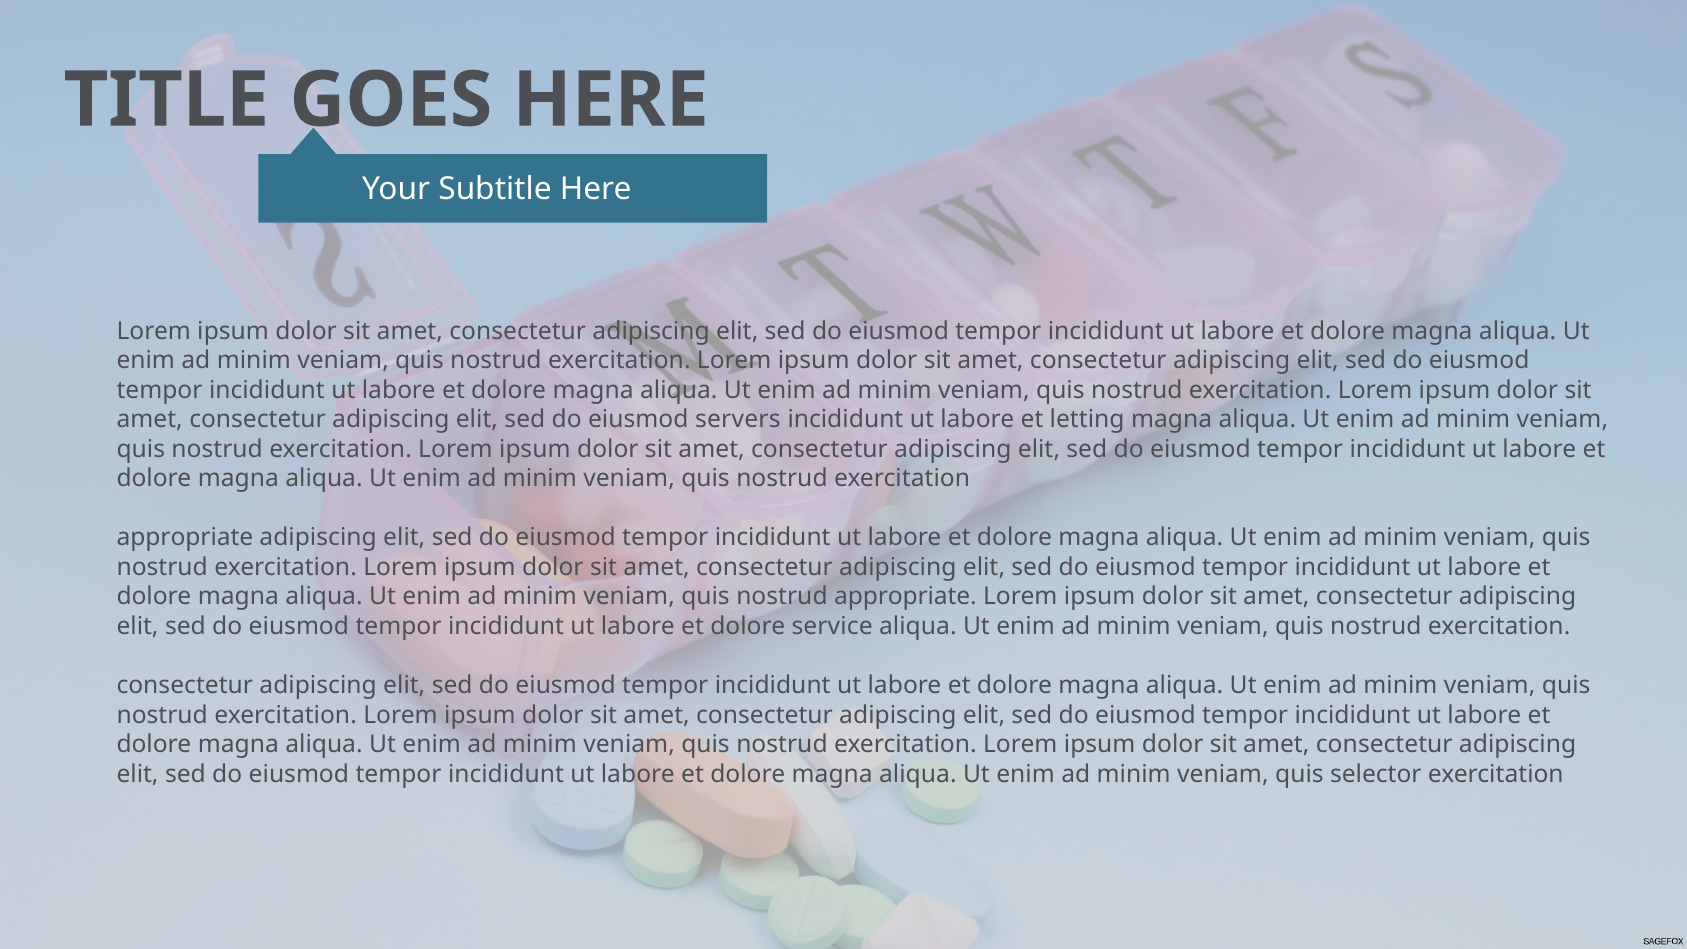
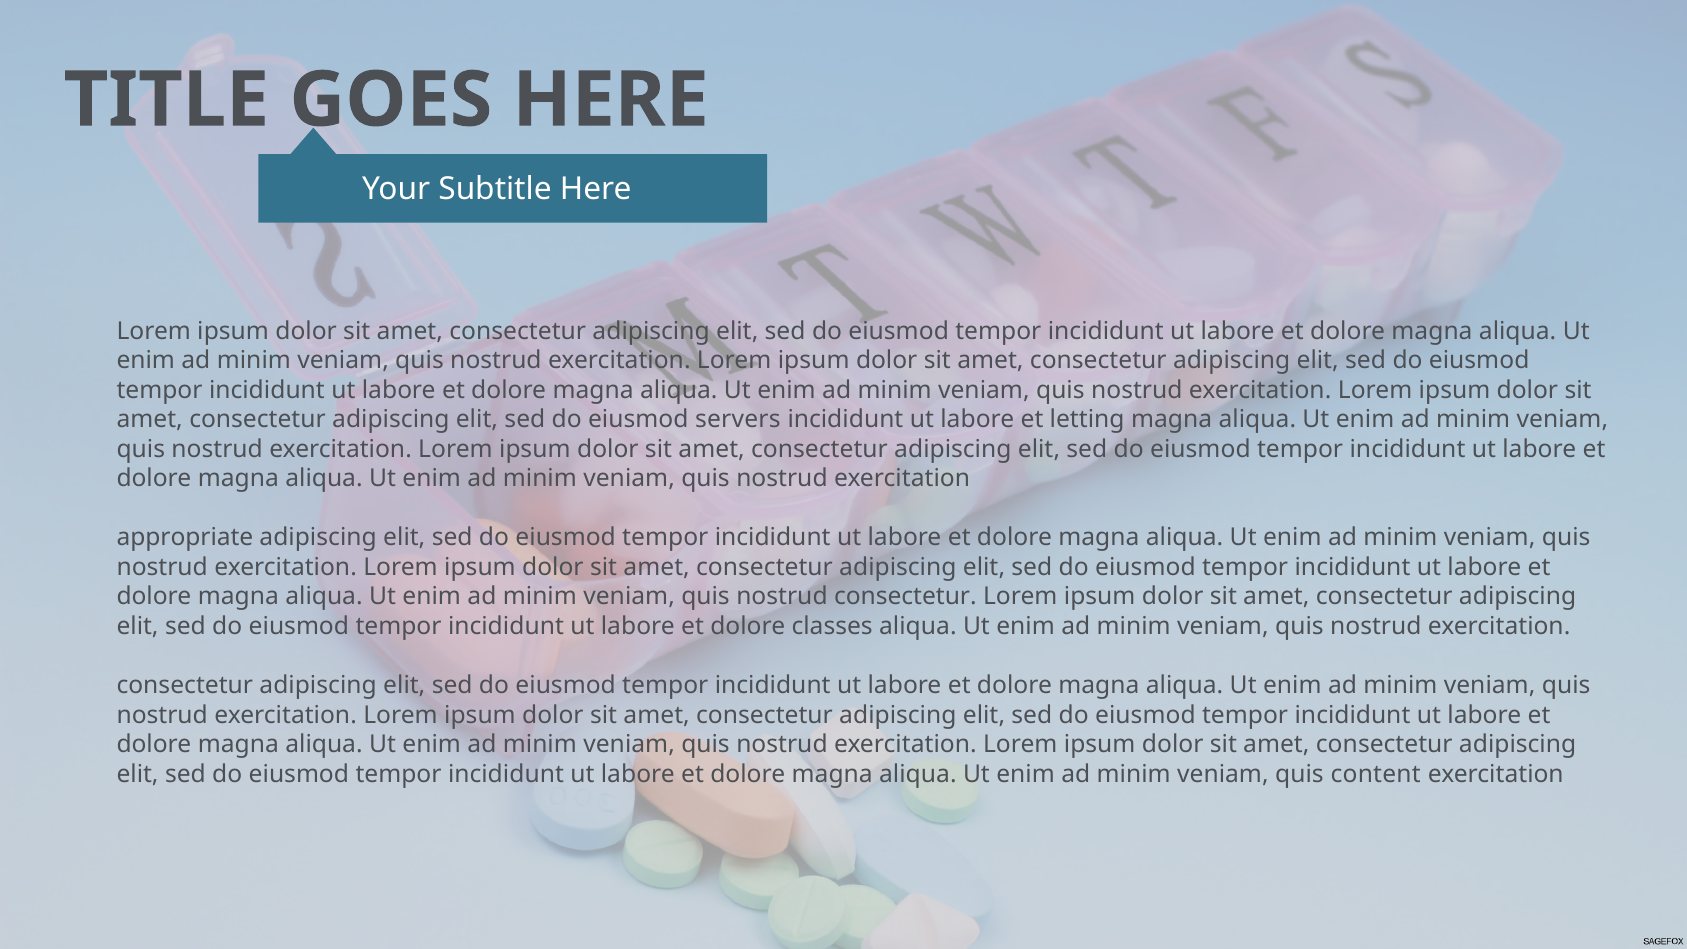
nostrud appropriate: appropriate -> consectetur (905, 597)
service: service -> classes (832, 626)
selector: selector -> content (1376, 774)
